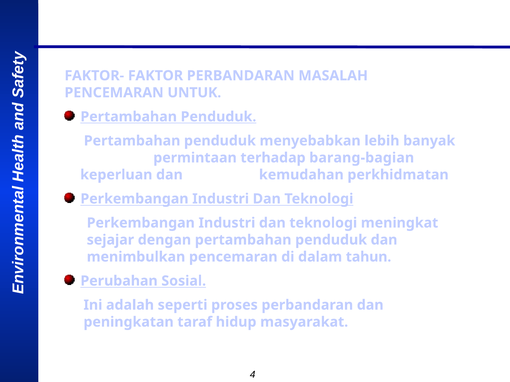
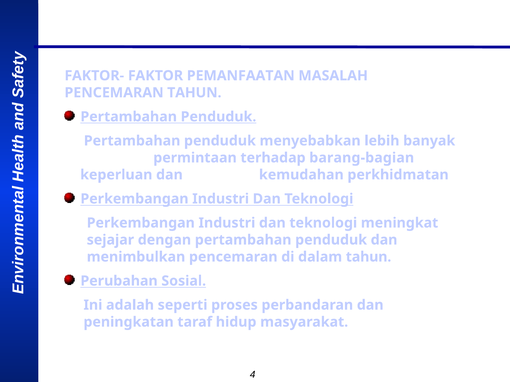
FAKTOR PERBANDARAN: PERBANDARAN -> PEMANFAATAN (241, 76)
PENCEMARAN UNTUK: UNTUK -> TAHUN (194, 93)
